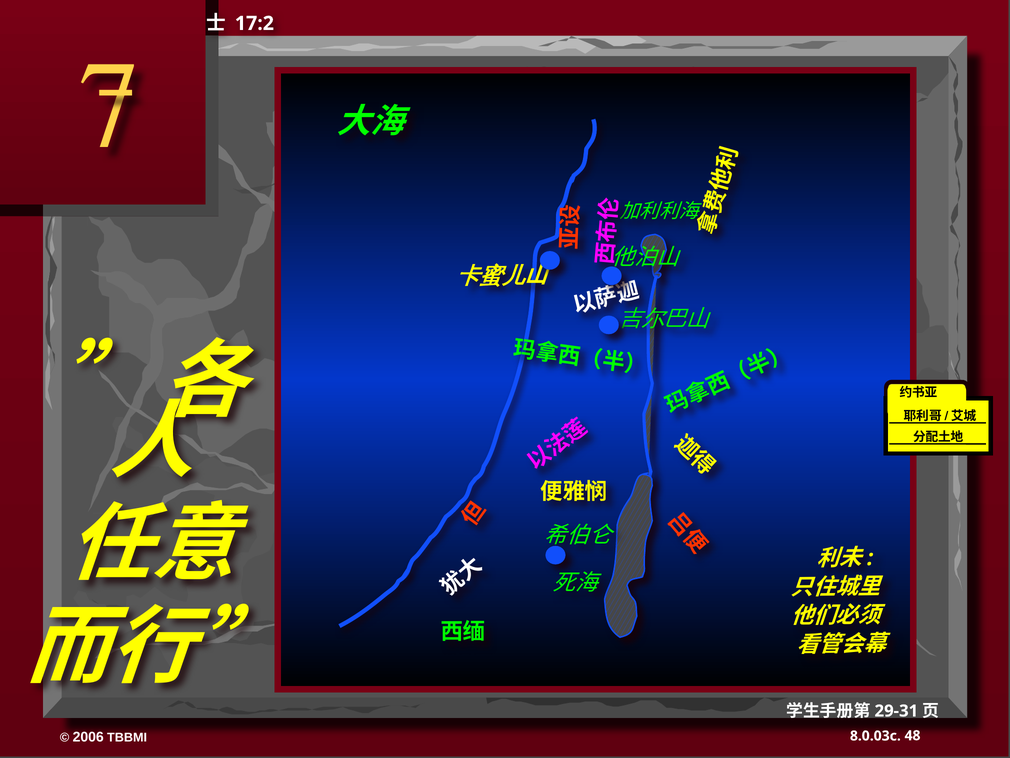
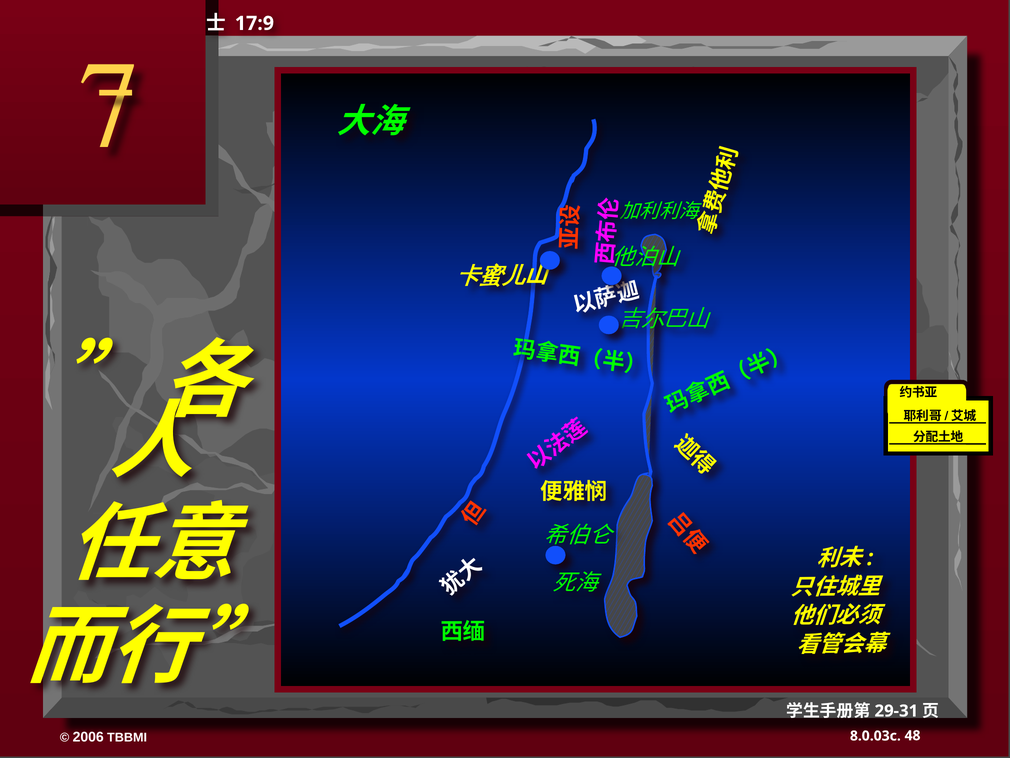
17:2: 17:2 -> 17:9 (254, 23)
